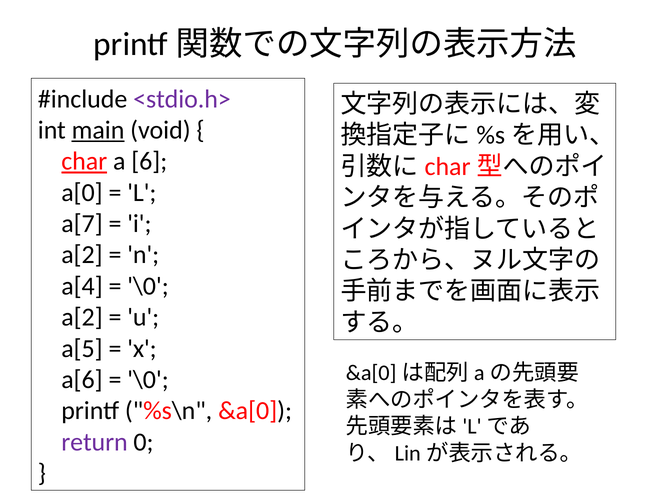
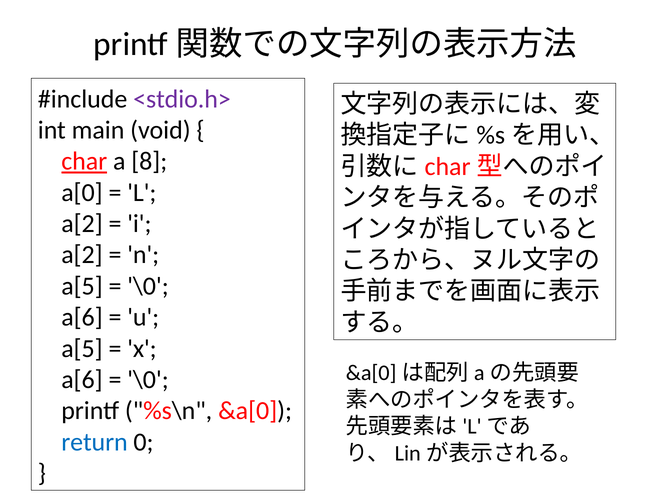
main underline: present -> none (98, 130)
6: 6 -> 8 (149, 161)
a[7: a[7 -> a[2 (82, 224)
a[4: a[4 -> a[5 (82, 286)
a[2: a[2 -> a[6 (82, 317)
return colour: purple -> blue (94, 442)
